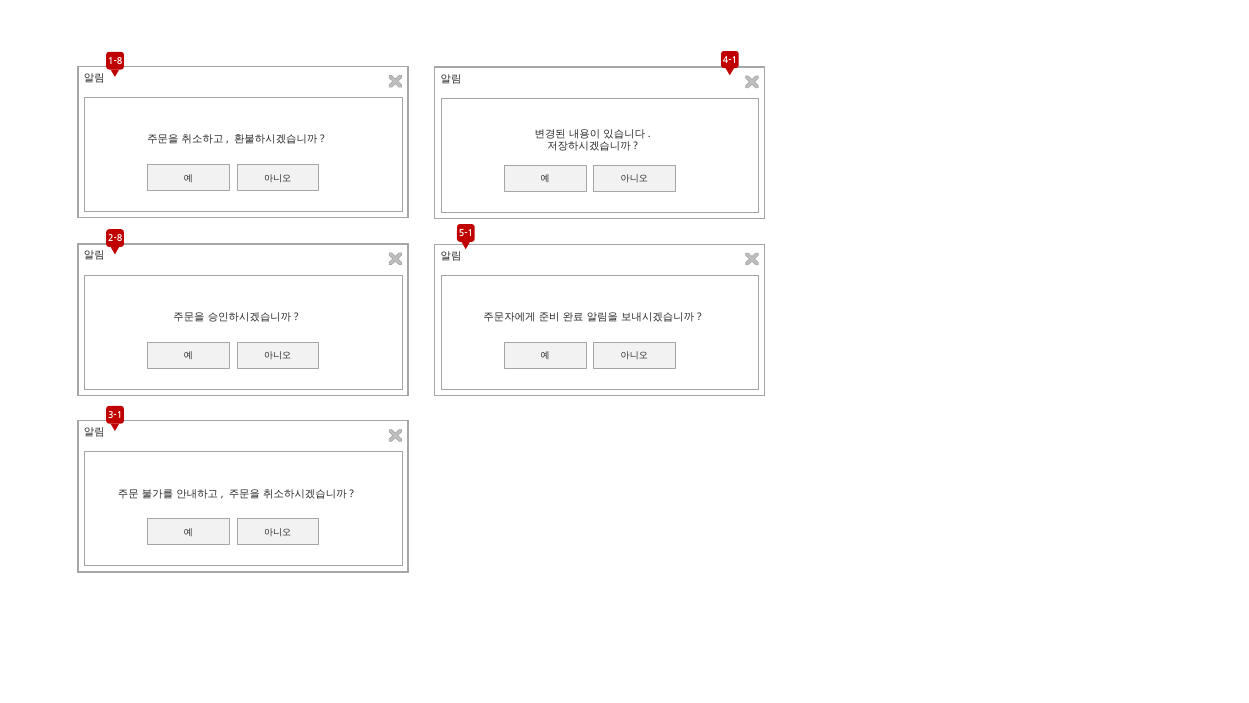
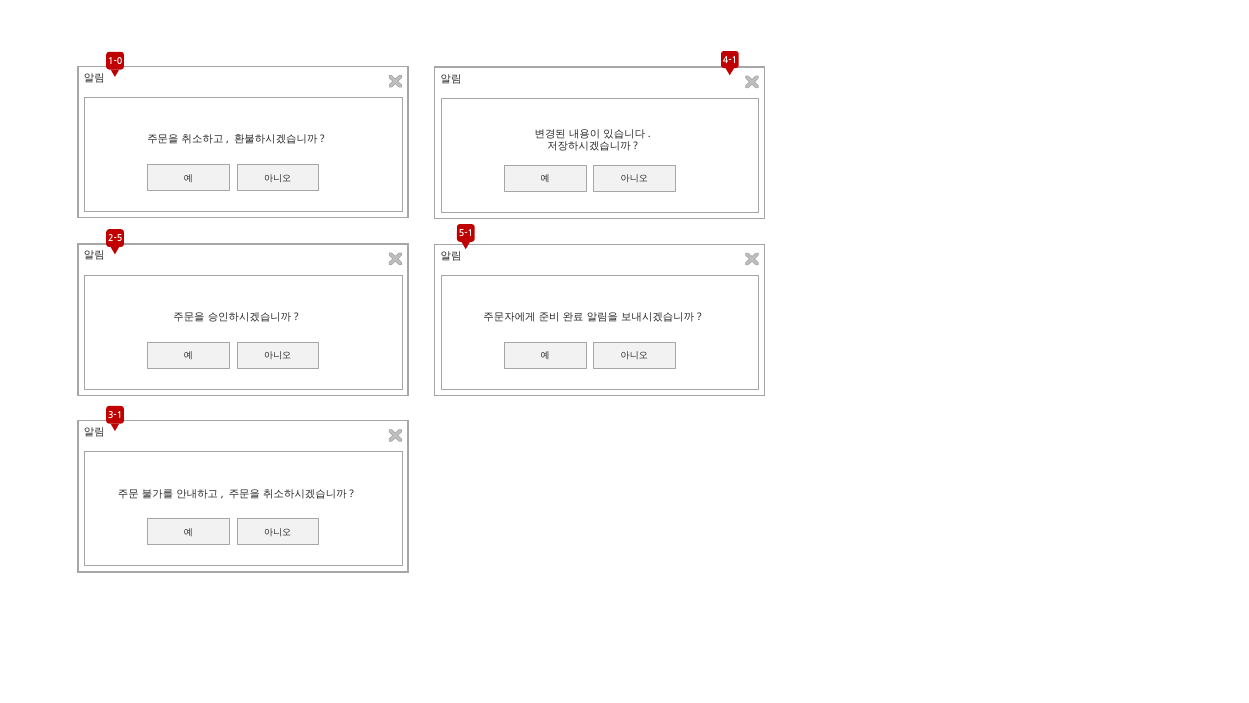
1-8: 1-8 -> 1-0 (115, 61)
2-8: 2-8 -> 2-5 (115, 238)
